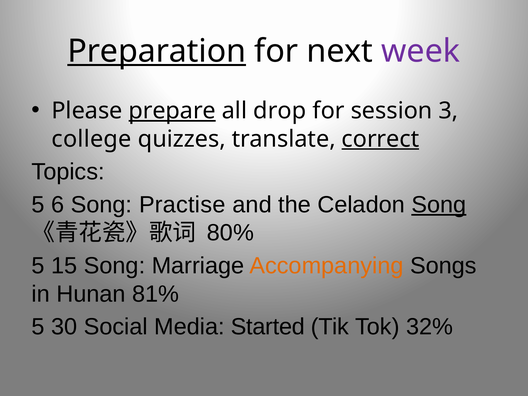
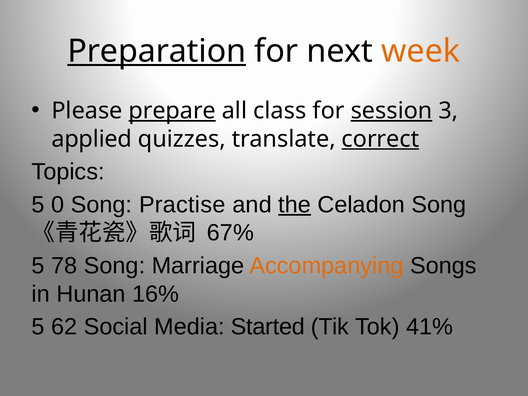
week colour: purple -> orange (421, 51)
drop: drop -> class (280, 111)
session underline: none -> present (392, 111)
college: college -> applied (92, 139)
6: 6 -> 0 (58, 205)
the underline: none -> present (295, 205)
Song underline: present -> none (439, 205)
80%: 80% -> 67% (230, 233)
15: 15 -> 78 (64, 266)
81%: 81% -> 16% (156, 294)
30: 30 -> 62 (64, 327)
32%: 32% -> 41% (429, 327)
